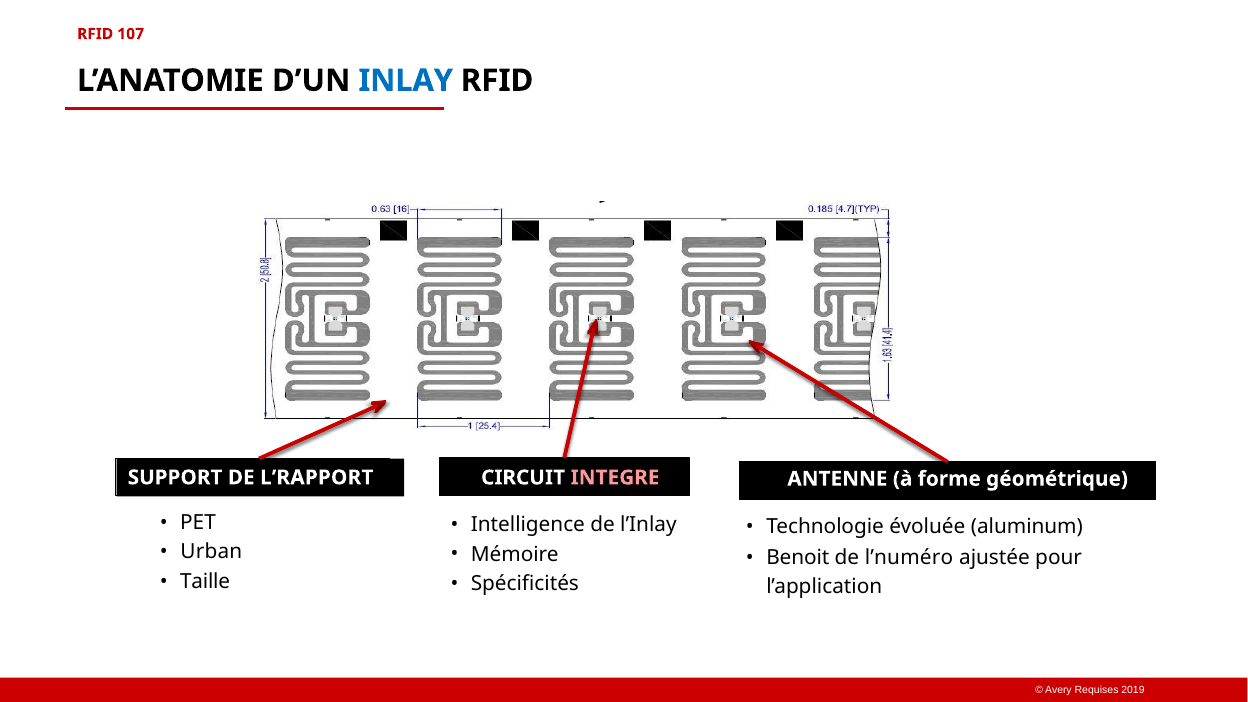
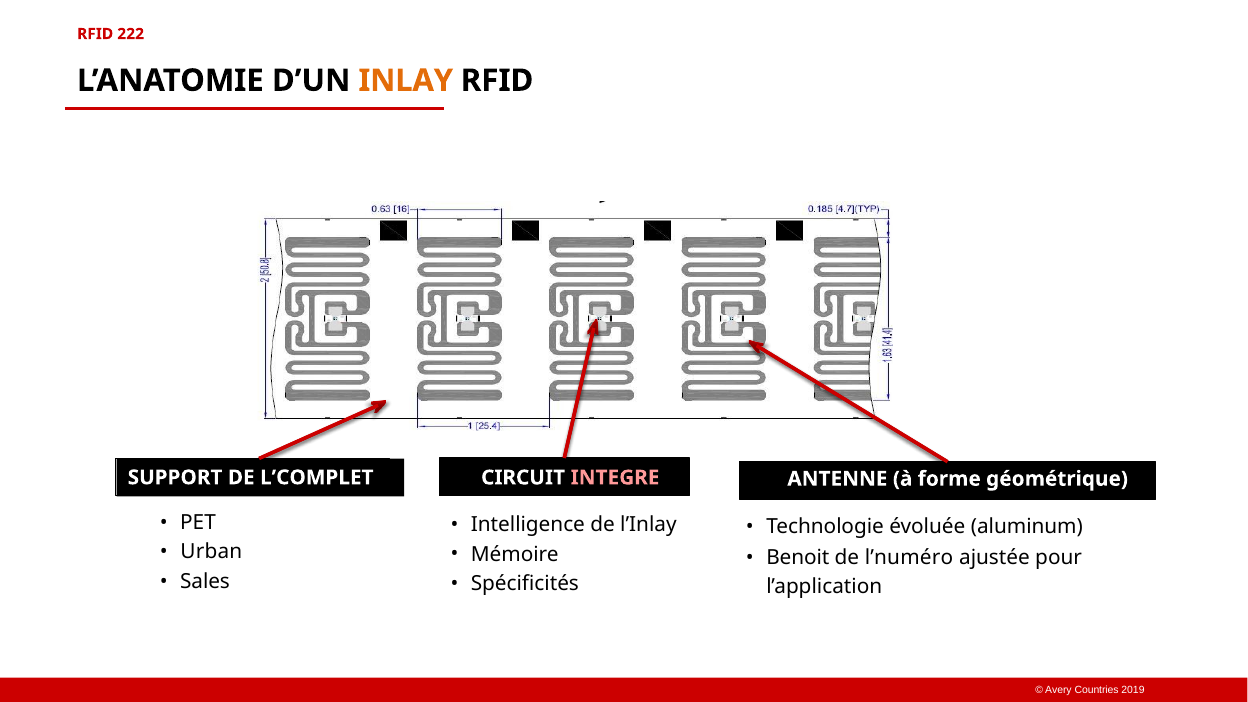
107: 107 -> 222 (131, 34)
INLAY colour: blue -> orange (406, 81)
L’RAPPORT: L’RAPPORT -> L’COMPLET (317, 478)
Taille: Taille -> Sales (205, 582)
Requises: Requises -> Countries (1097, 691)
